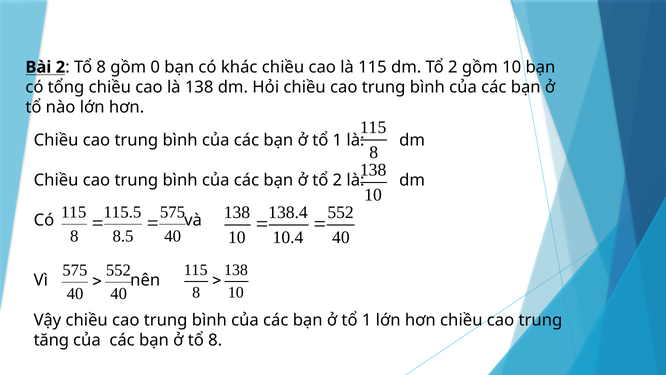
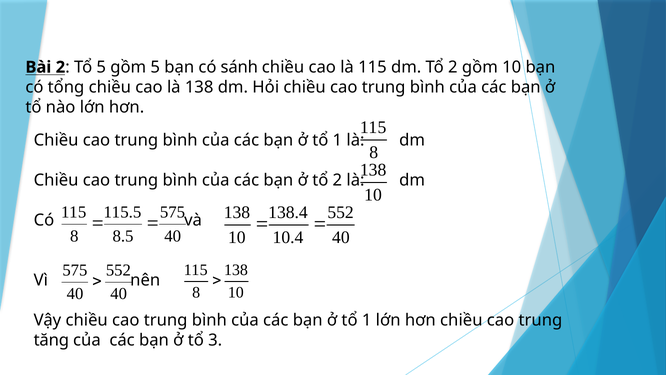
8: 8 -> 5 (101, 67)
gồm 0: 0 -> 5 (155, 67)
khác: khác -> sánh (239, 67)
ở tổ 8: 8 -> 3 (215, 340)
